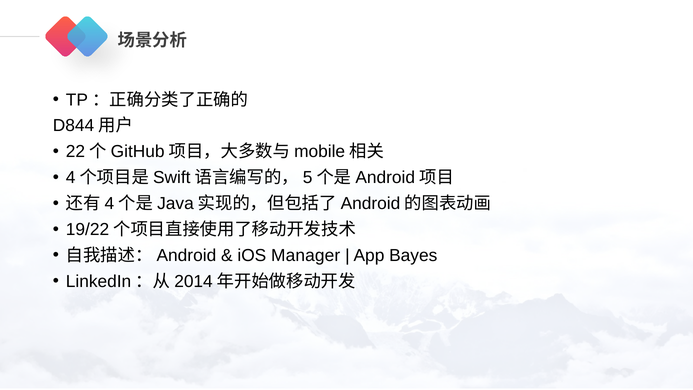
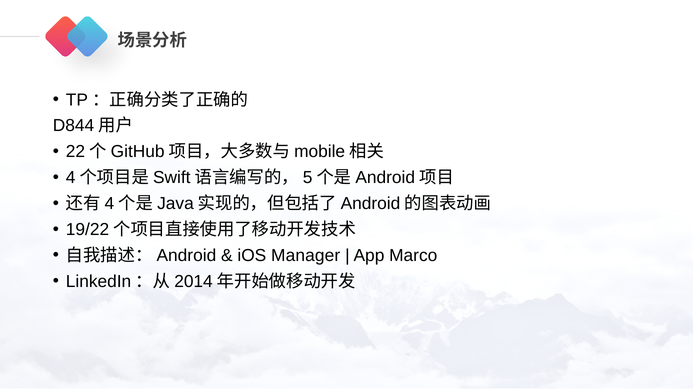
Bayes: Bayes -> Marco (413, 255)
